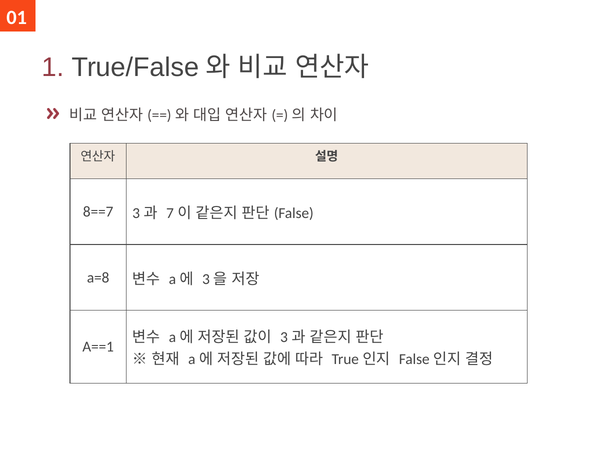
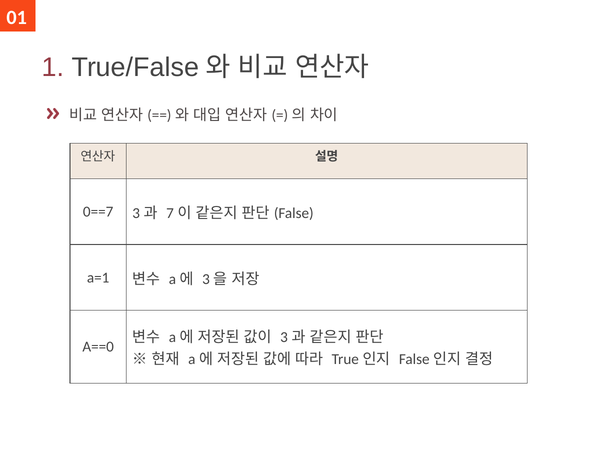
8==7: 8==7 -> 0==7 (98, 212)
a=8: a=8 -> a=1 (98, 277)
A==1: A==1 -> A==0 (98, 347)
